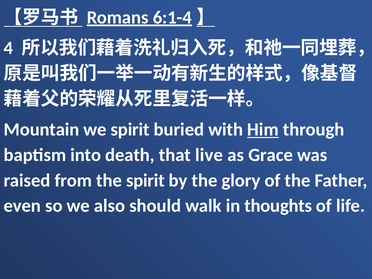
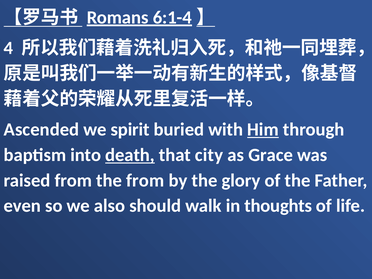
Mountain: Mountain -> Ascended (41, 130)
death underline: none -> present (130, 155)
live: live -> city (209, 155)
the spirit: spirit -> from (145, 180)
